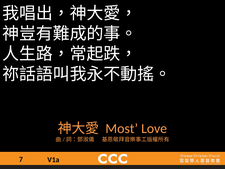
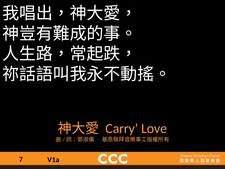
Most: Most -> Carry (122, 128)
